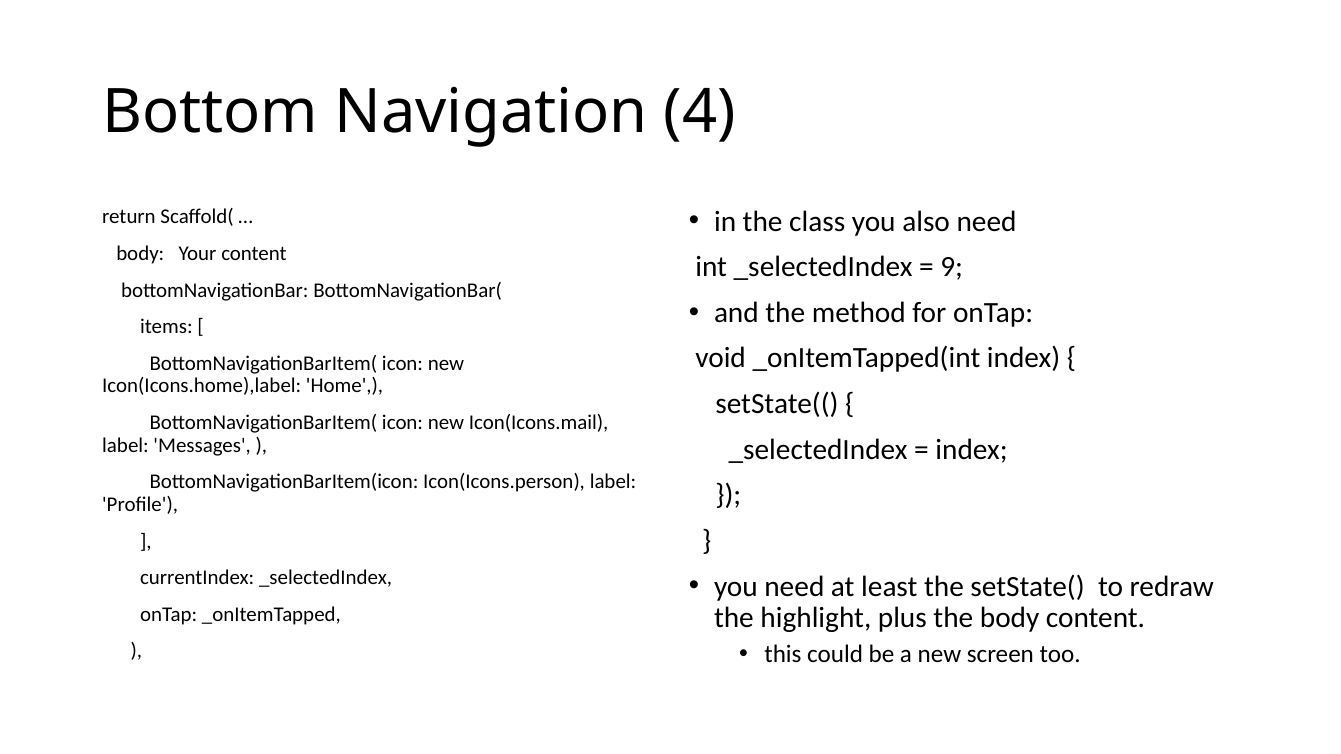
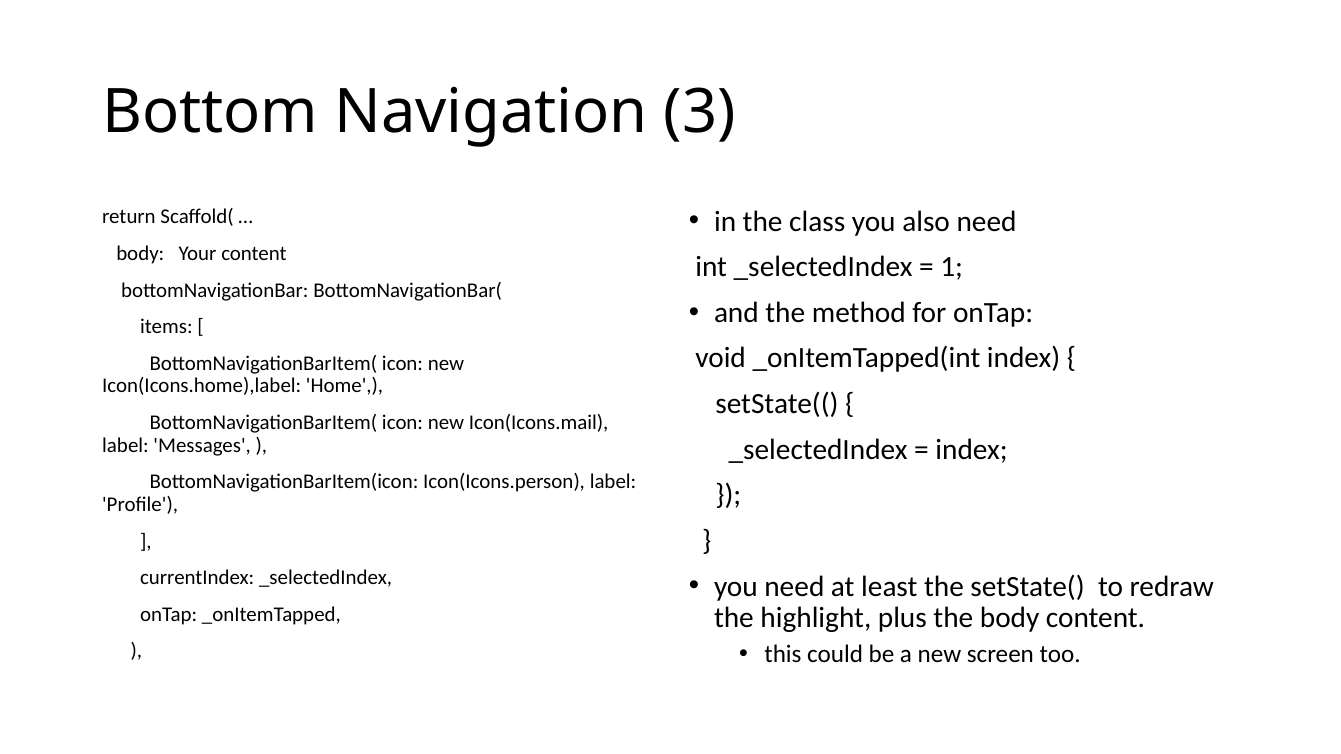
4: 4 -> 3 (700, 113)
9: 9 -> 1 (952, 267)
